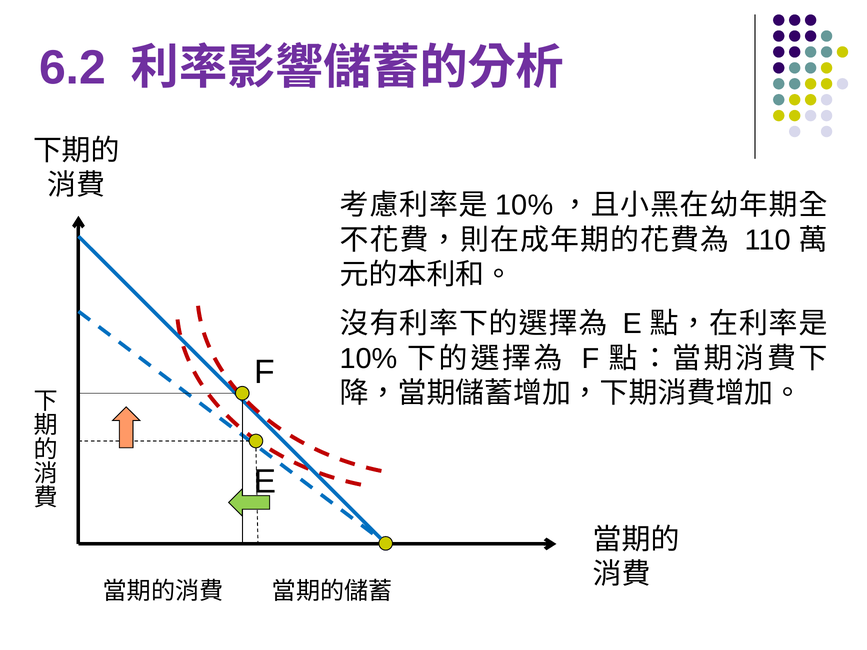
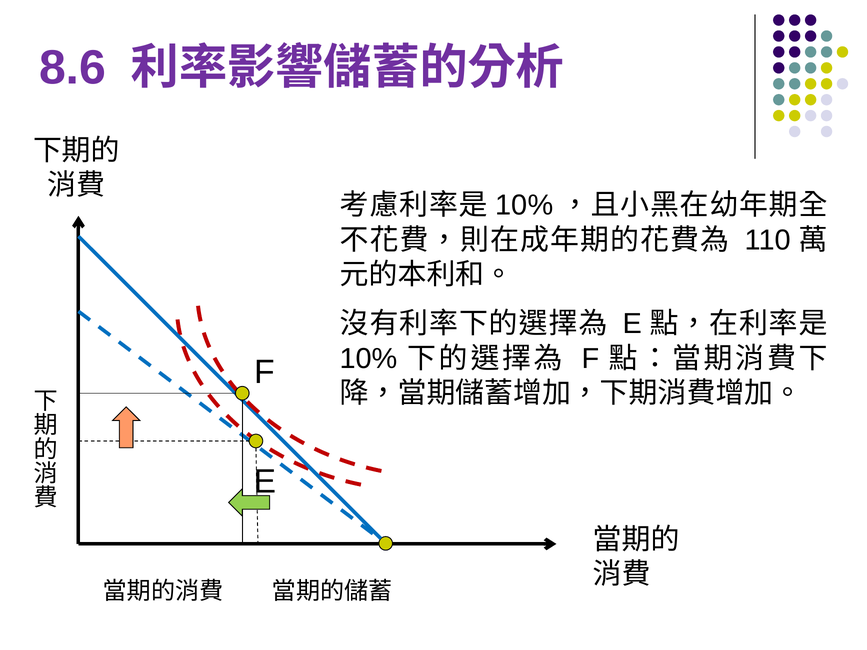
6.2: 6.2 -> 8.6 (73, 68)
